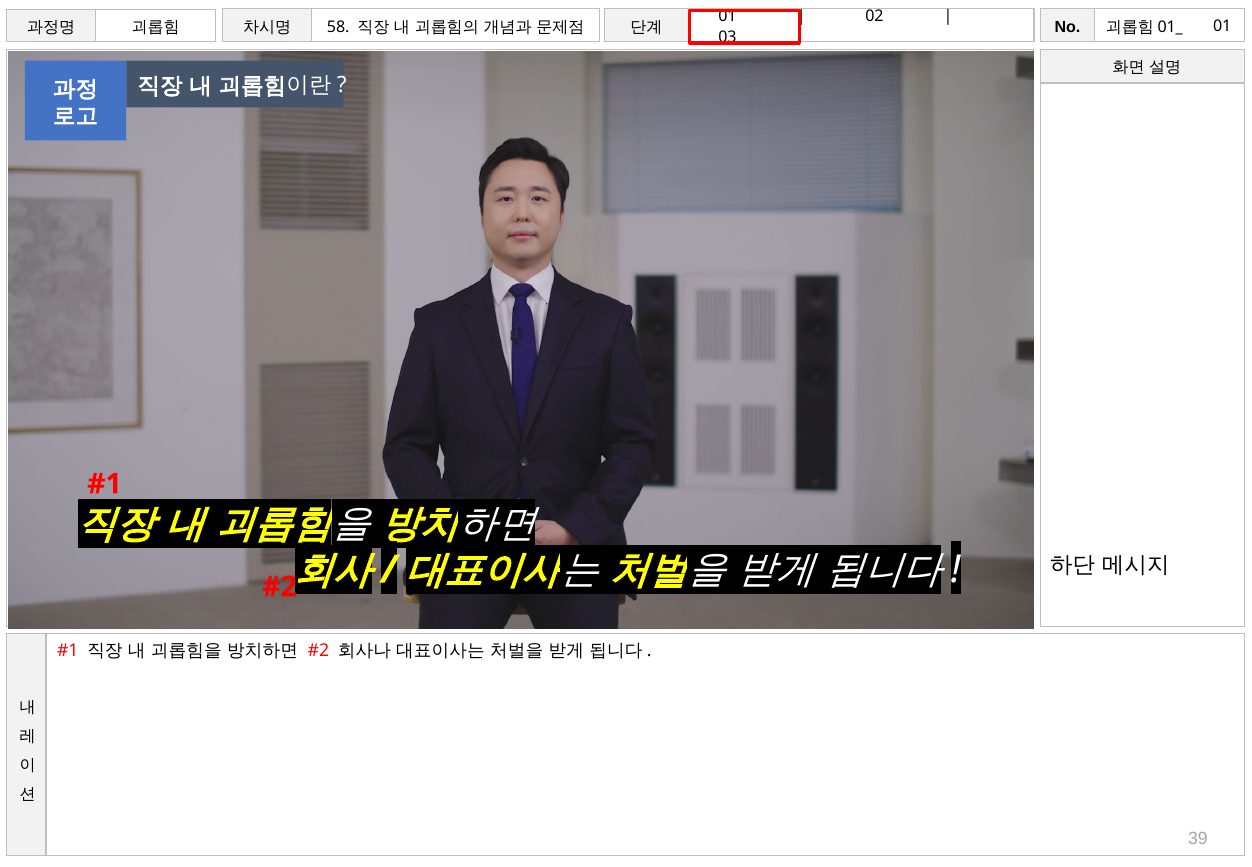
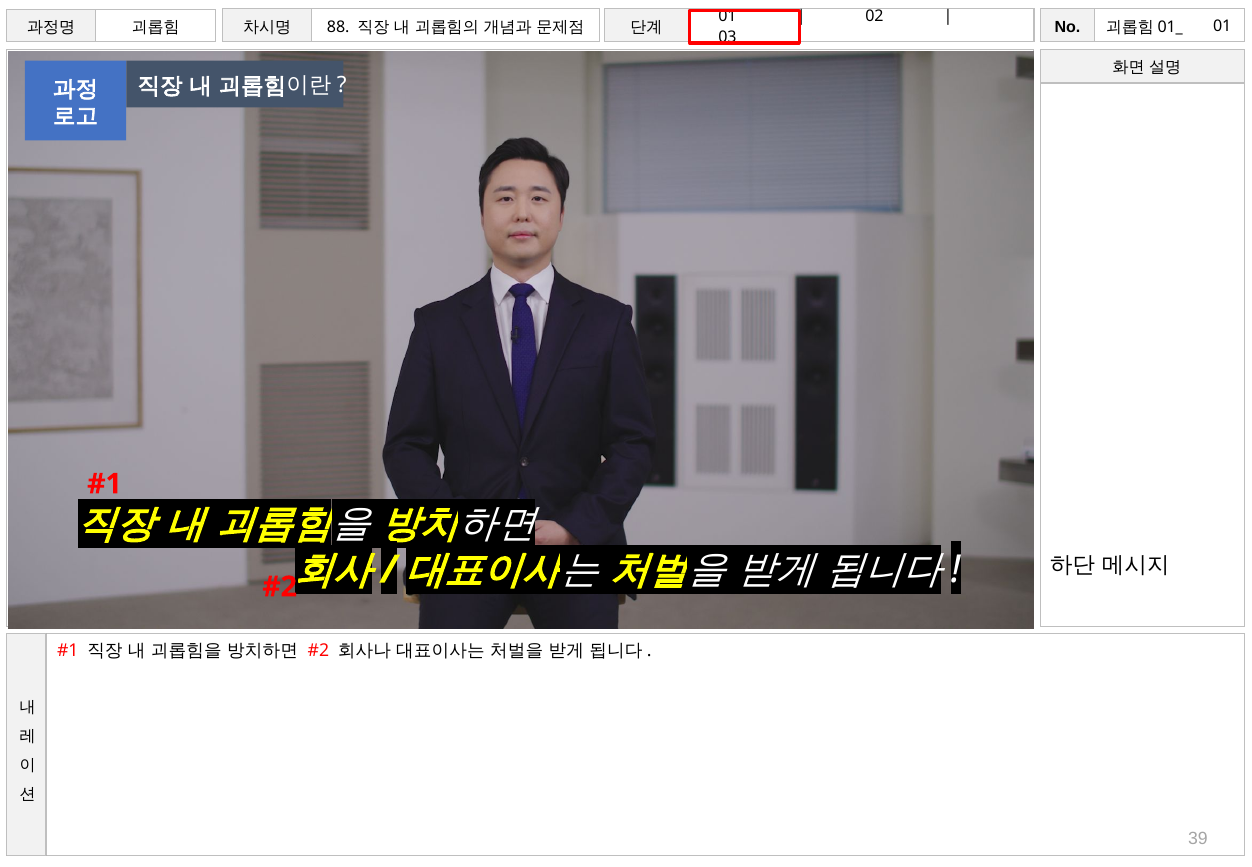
58: 58 -> 88 (338, 27)
